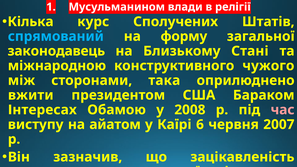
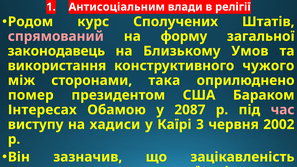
Мусульманином: Мусульманином -> Антисоціальним (117, 7)
Кілька: Кілька -> Родом (30, 22)
спрямований colour: light blue -> pink (56, 36)
Стані: Стані -> Умов (250, 51)
міжнародною: міжнародною -> використання (57, 66)
вжити: вжити -> помер (31, 95)
2008: 2008 -> 2087 (190, 110)
айатом: айатом -> хадиси (115, 125)
6: 6 -> 3 (200, 125)
2007: 2007 -> 2002 (279, 125)
